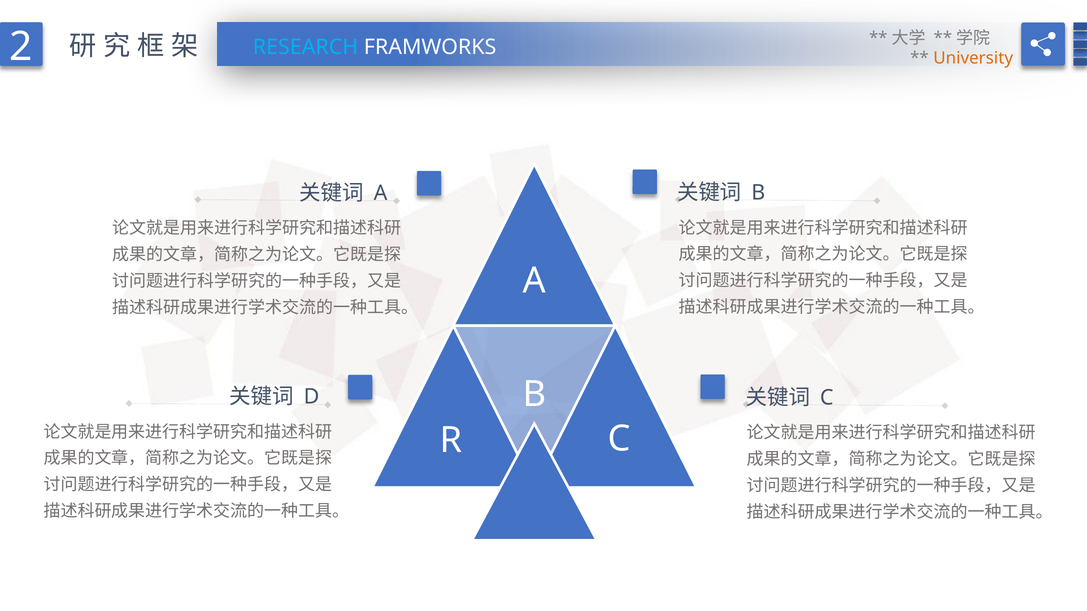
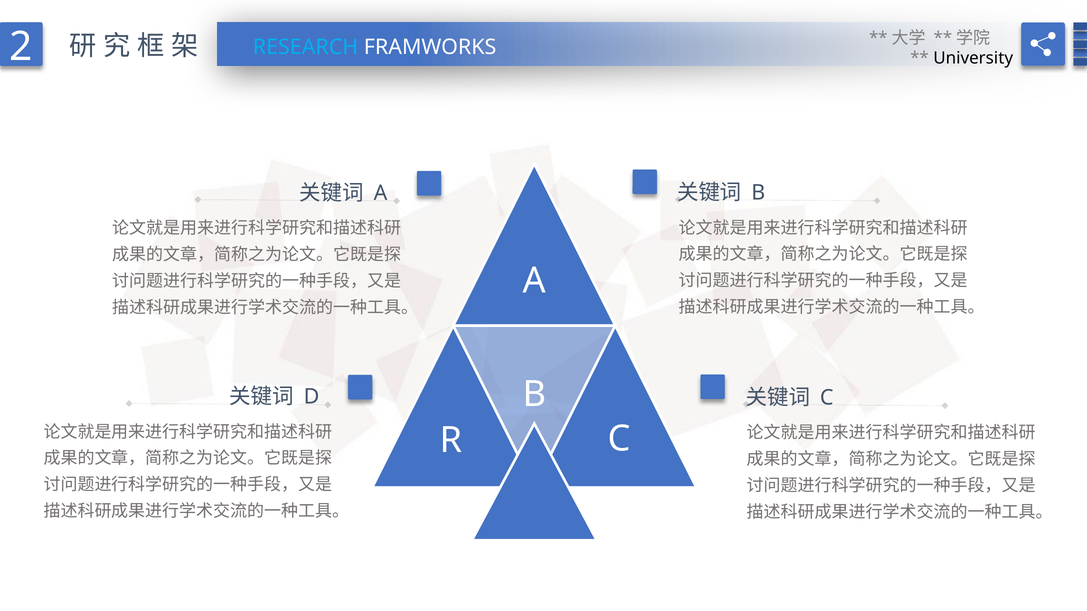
University colour: orange -> black (973, 58)
